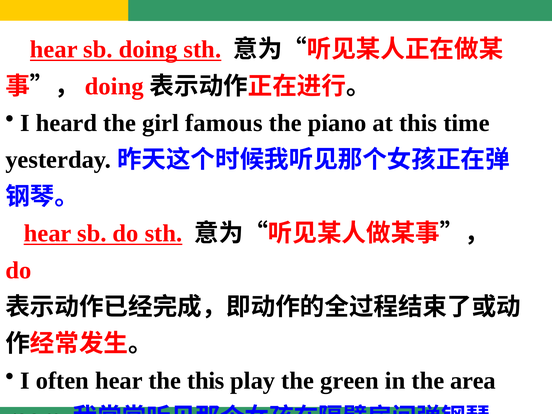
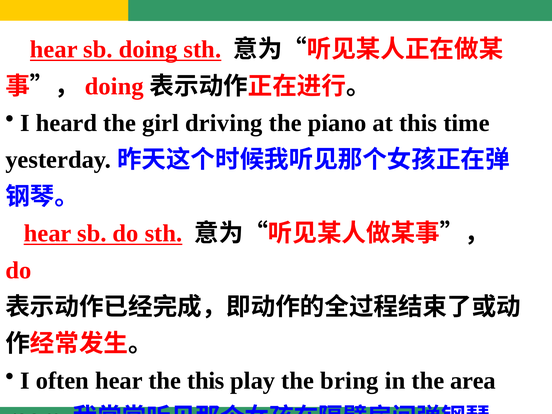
famous: famous -> driving (224, 123)
green: green -> bring (349, 381)
